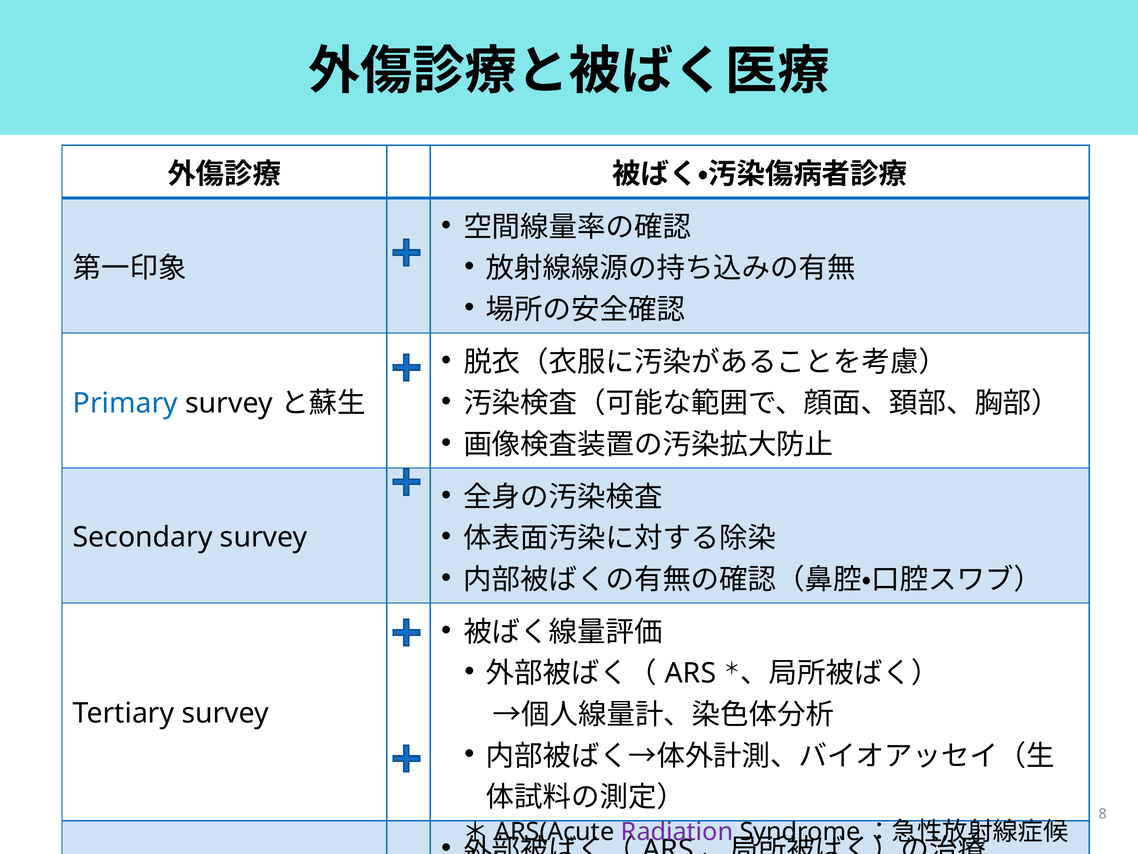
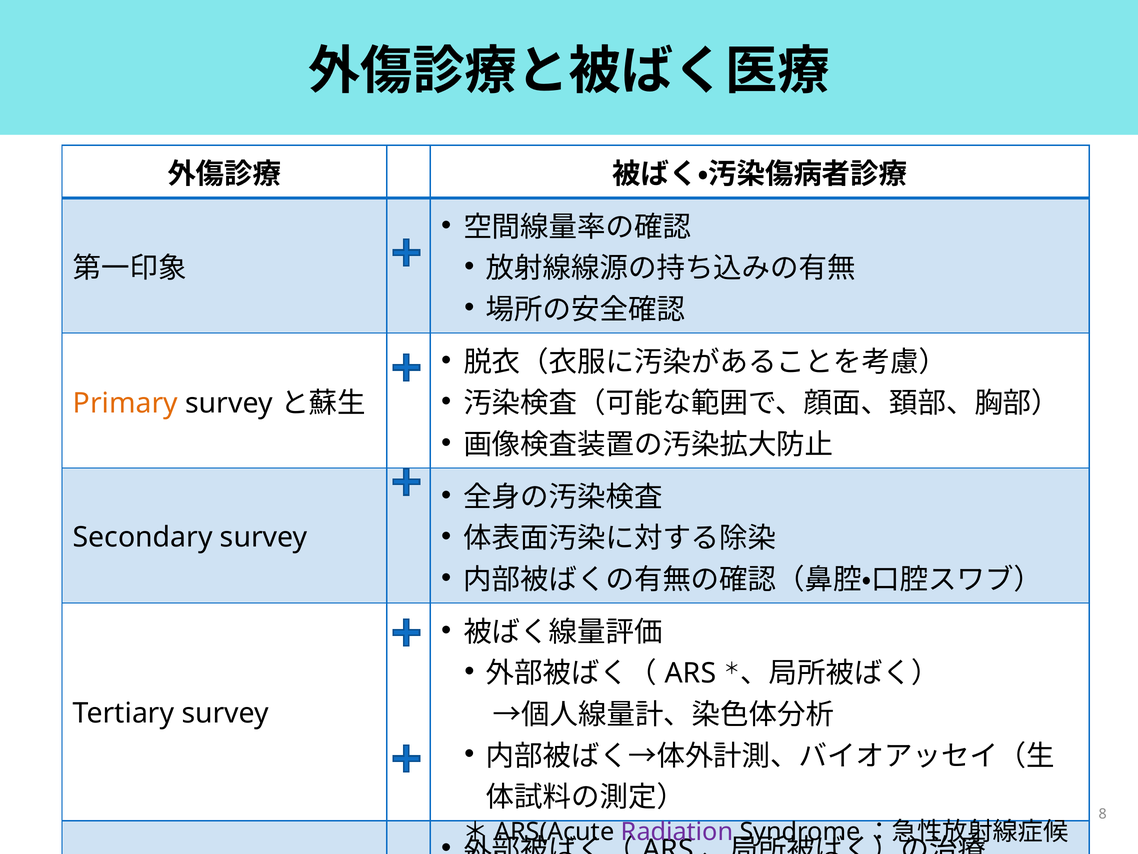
Primary colour: blue -> orange (125, 403)
